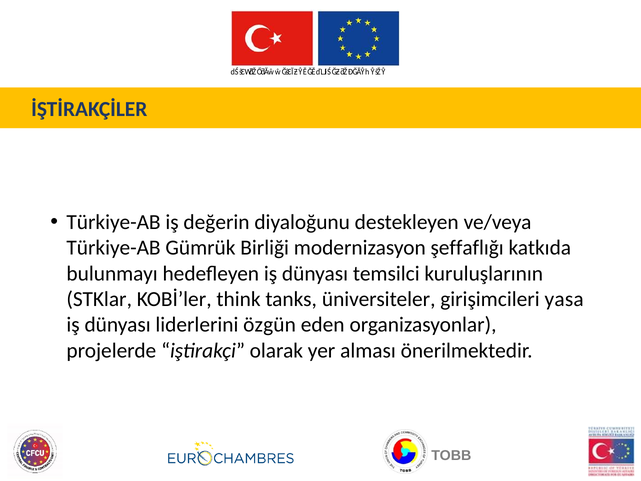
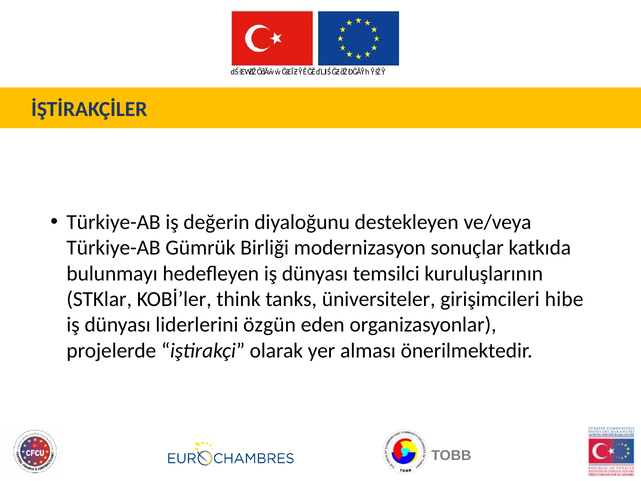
şeffaflığı: şeffaflığı -> sonuçlar (467, 248)
yasa: yasa -> hibe (564, 299)
